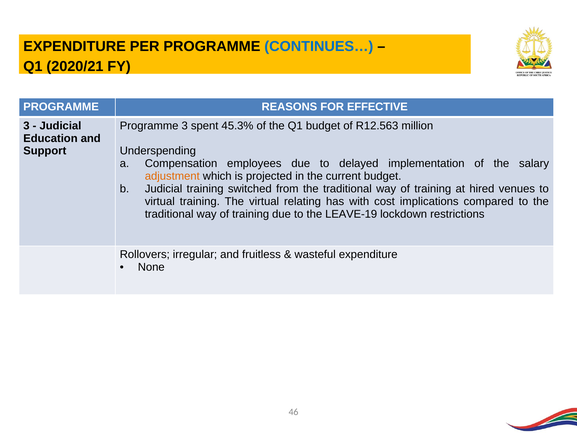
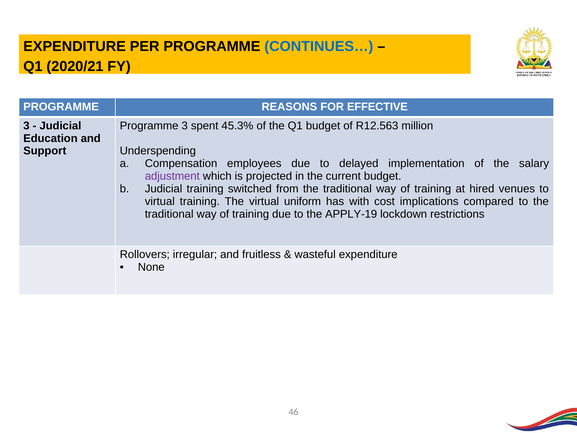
adjustment colour: orange -> purple (172, 176)
relating: relating -> uniform (303, 201)
LEAVE-19: LEAVE-19 -> APPLY-19 (351, 214)
